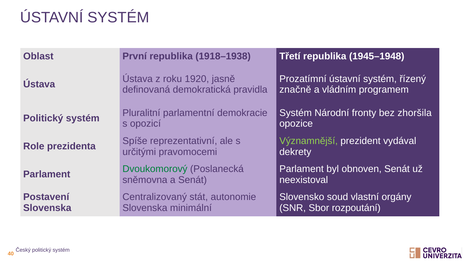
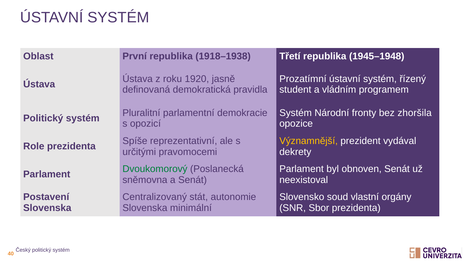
značně: značně -> student (295, 90)
Významnější colour: light green -> yellow (309, 141)
Sbor rozpoutání: rozpoutání -> prezidenta (356, 208)
